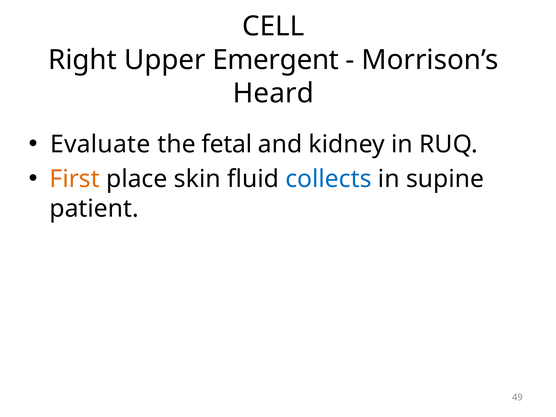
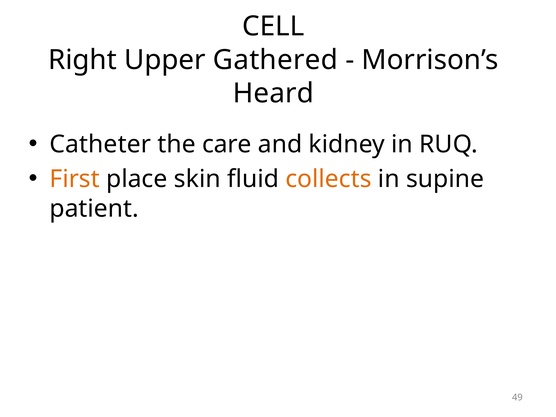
Emergent: Emergent -> Gathered (275, 60)
Evaluate: Evaluate -> Catheter (100, 144)
fetal: fetal -> care (227, 144)
collects colour: blue -> orange (328, 179)
